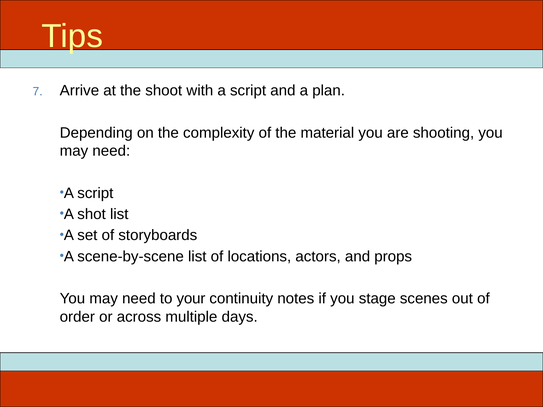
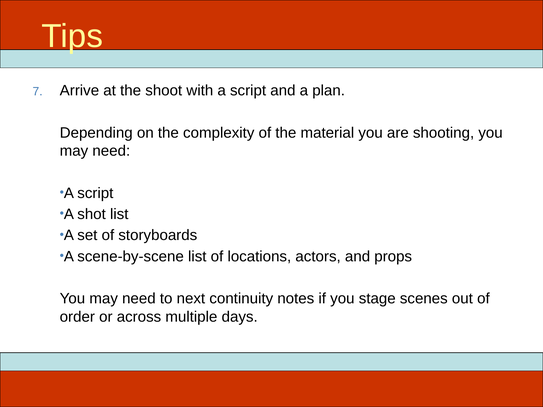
your: your -> next (191, 299)
